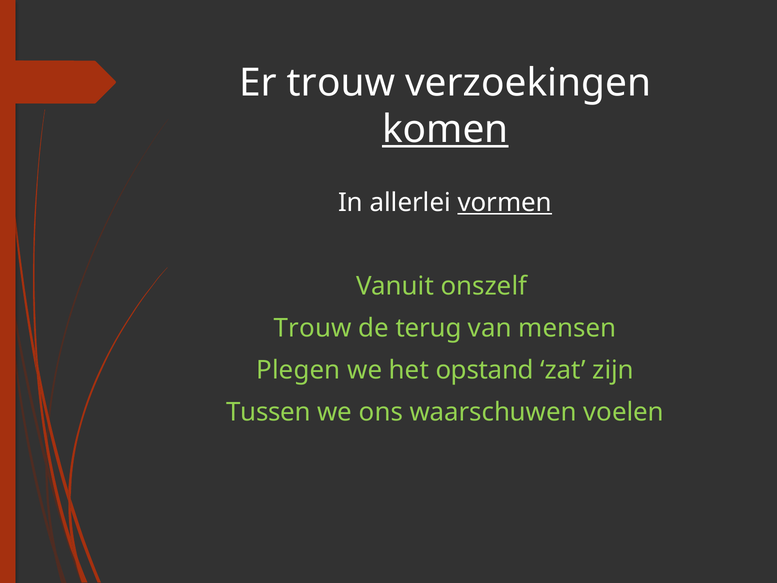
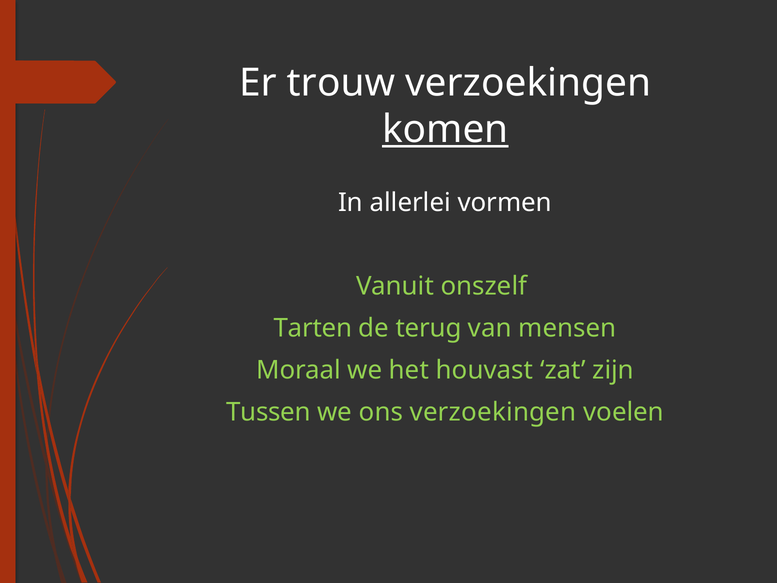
vormen underline: present -> none (505, 203)
Trouw: Trouw -> Tarten (313, 328)
Plegen: Plegen -> Moraal (299, 370)
opstand: opstand -> houvast (484, 370)
ons waarschuwen: waarschuwen -> verzoekingen (493, 412)
